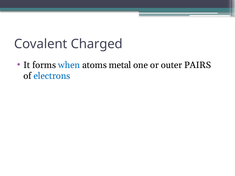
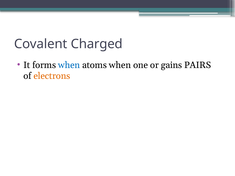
atoms metal: metal -> when (120, 65)
outer: outer -> gains (172, 65)
electrons colour: blue -> orange (52, 76)
